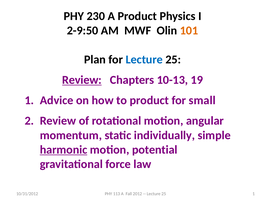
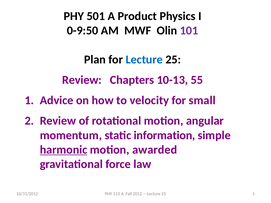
230: 230 -> 501 (96, 16)
2-9:50: 2-9:50 -> 0-9:50 (83, 31)
101 colour: orange -> purple (189, 31)
Review underline: present -> none (82, 80)
19: 19 -> 55 (197, 80)
to product: product -> velocity (149, 100)
individually: individually -> information (165, 135)
potential: potential -> awarded (155, 150)
